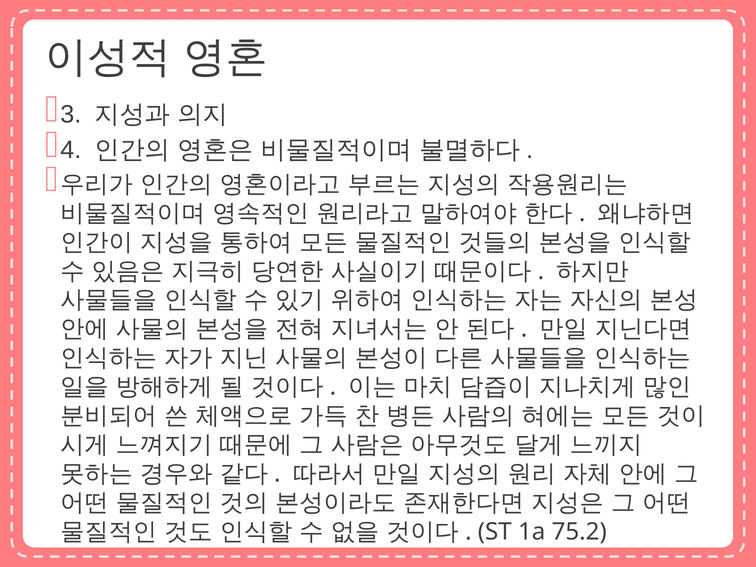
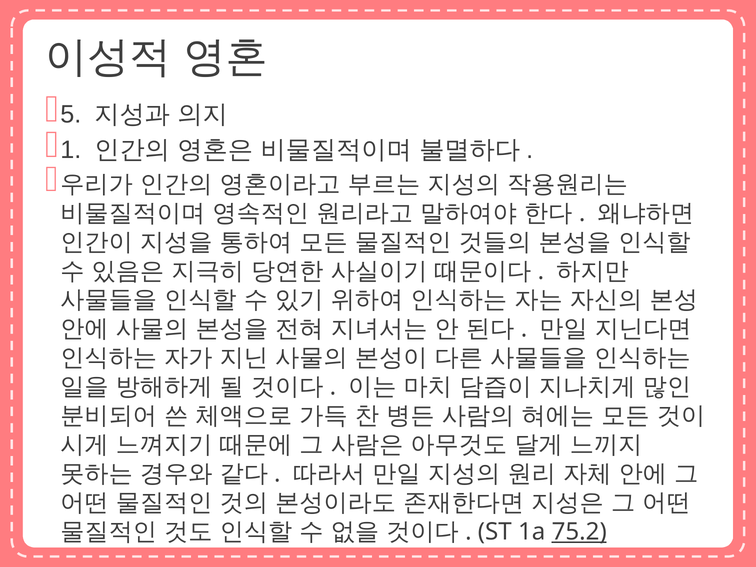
3: 3 -> 5 (71, 115)
4: 4 -> 1 (71, 150)
75.2 underline: none -> present (579, 532)
